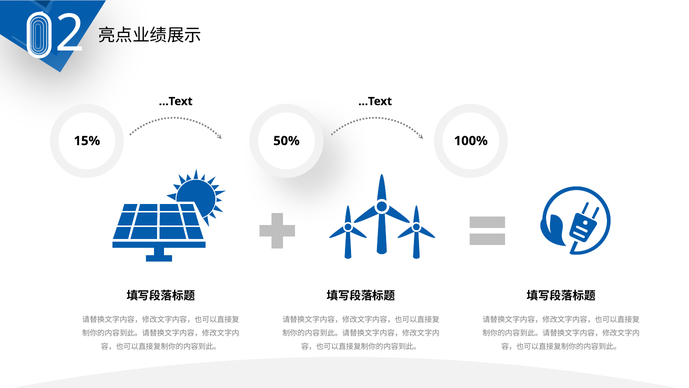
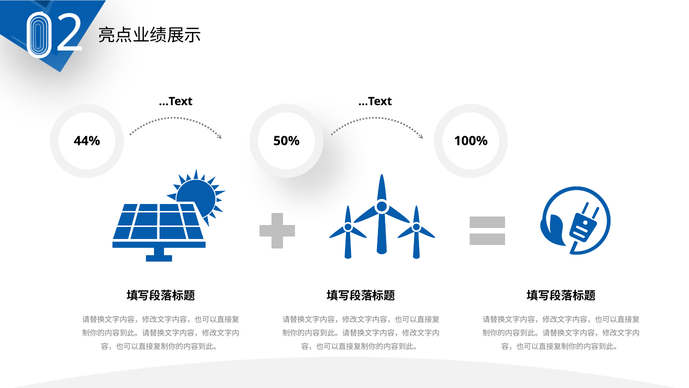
15%: 15% -> 44% (87, 141)
